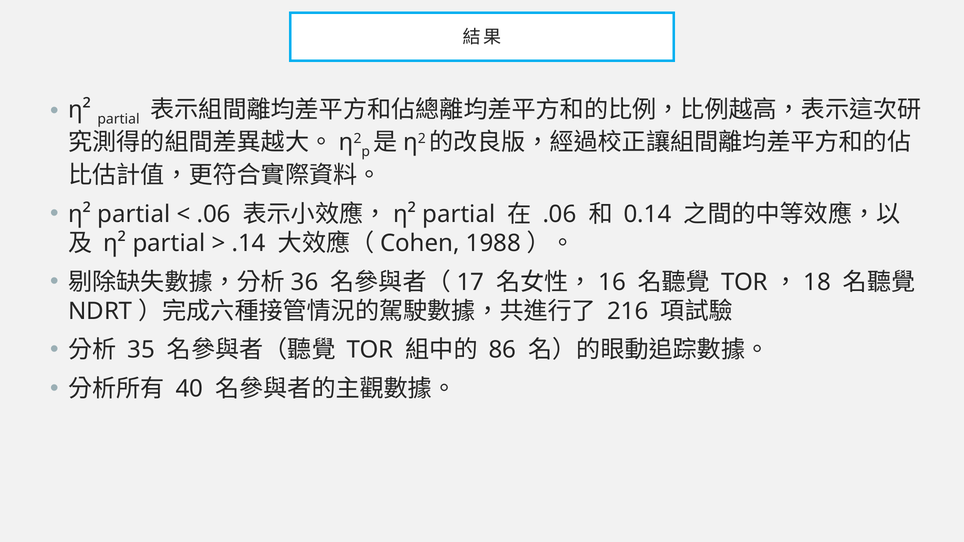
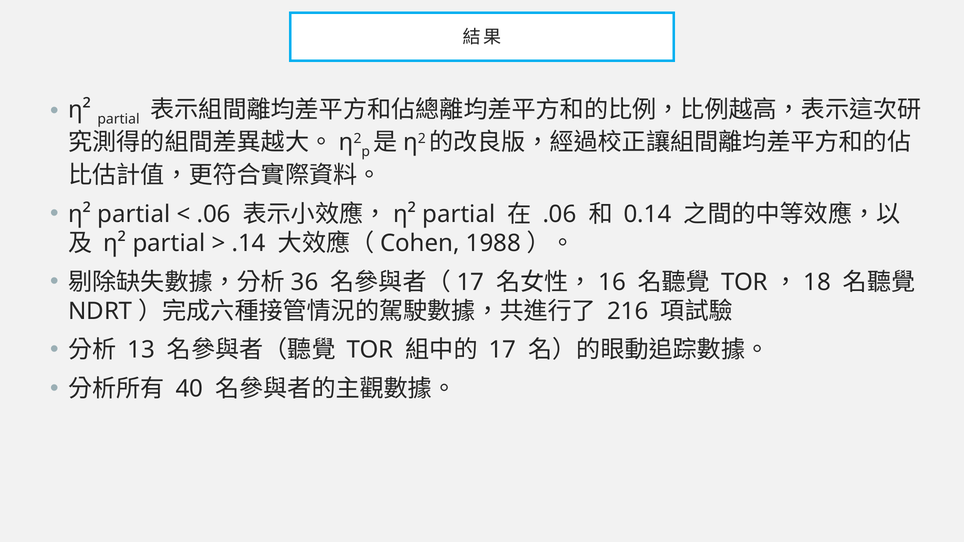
35: 35 -> 13 (141, 350)
86: 86 -> 17 (503, 350)
